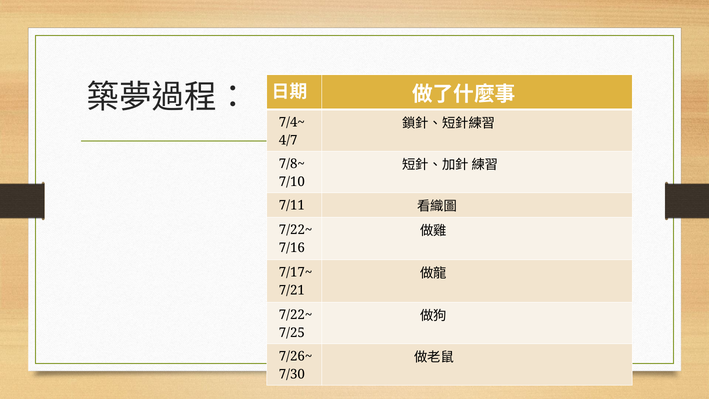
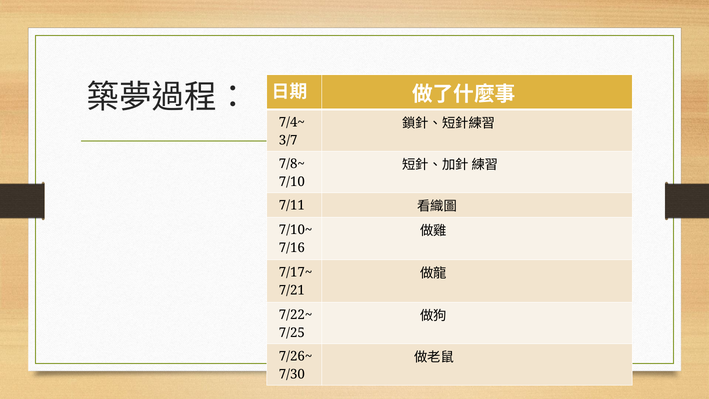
4/7: 4/7 -> 3/7 (288, 140)
7/22~: 7/22~ -> 7/10~ (296, 230)
